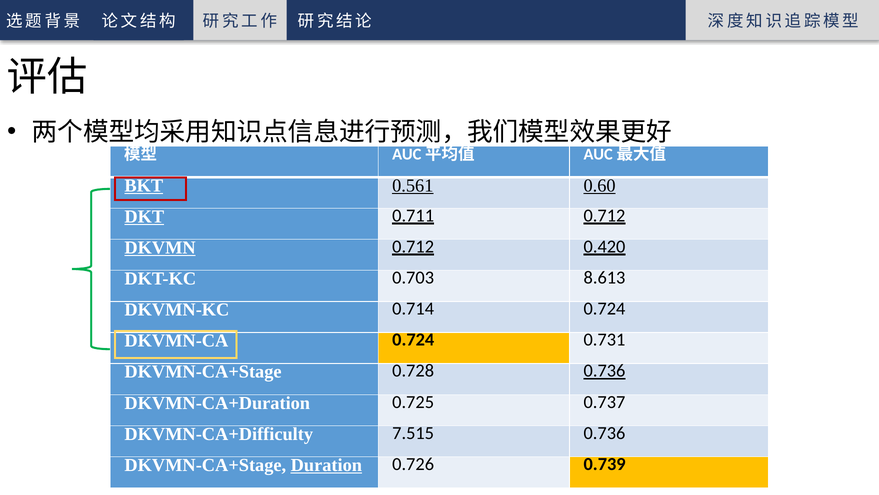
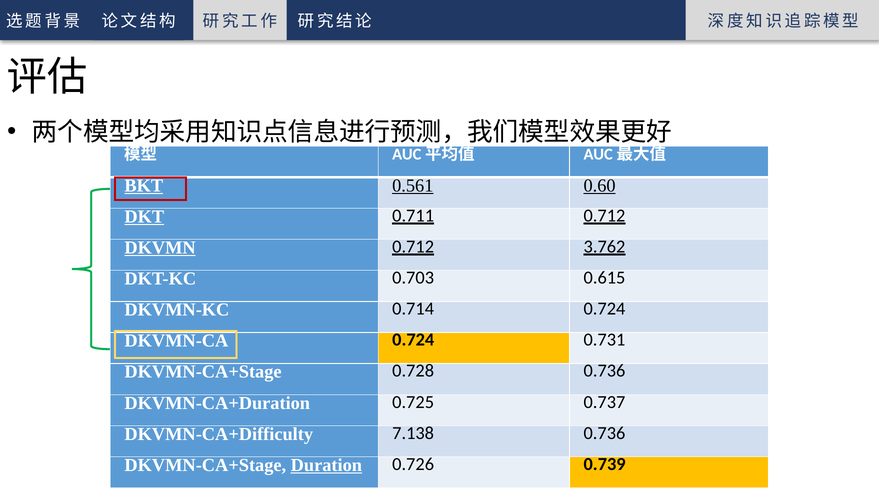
0.420: 0.420 -> 3.762 (604, 246)
8.613: 8.613 -> 0.615 (604, 277)
0.736 underline: present -> none (604, 370)
7.515: 7.515 -> 7.138 (413, 433)
